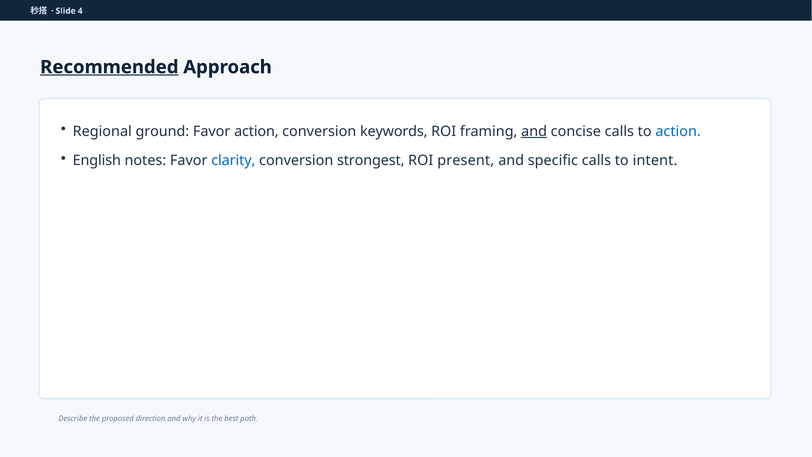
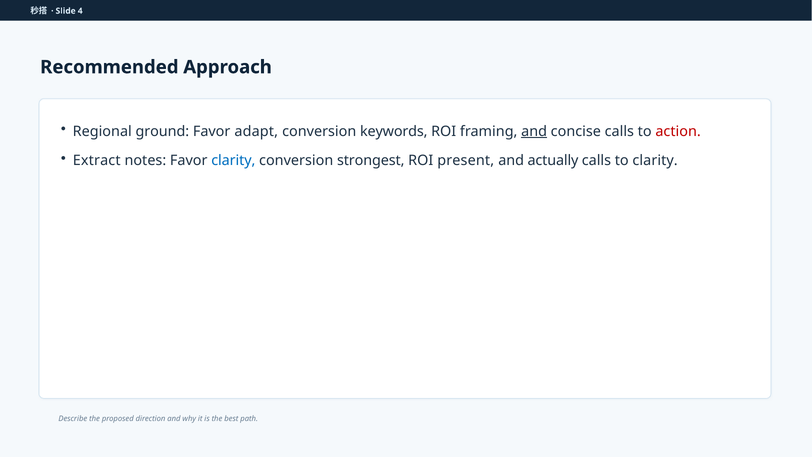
Recommended underline: present -> none (109, 67)
Favor action: action -> adapt (256, 131)
action colour: blue -> red (678, 131)
English: English -> Extract (97, 161)
specific: specific -> actually (553, 161)
to intent: intent -> clarity (655, 161)
